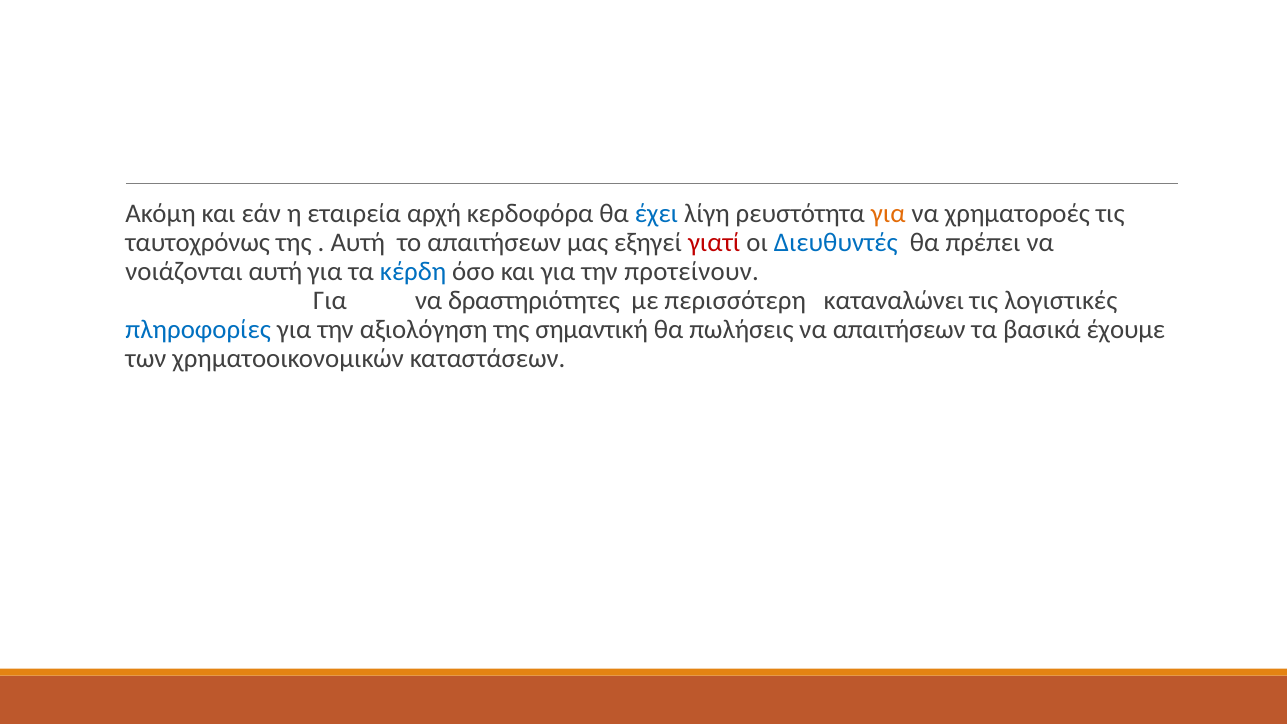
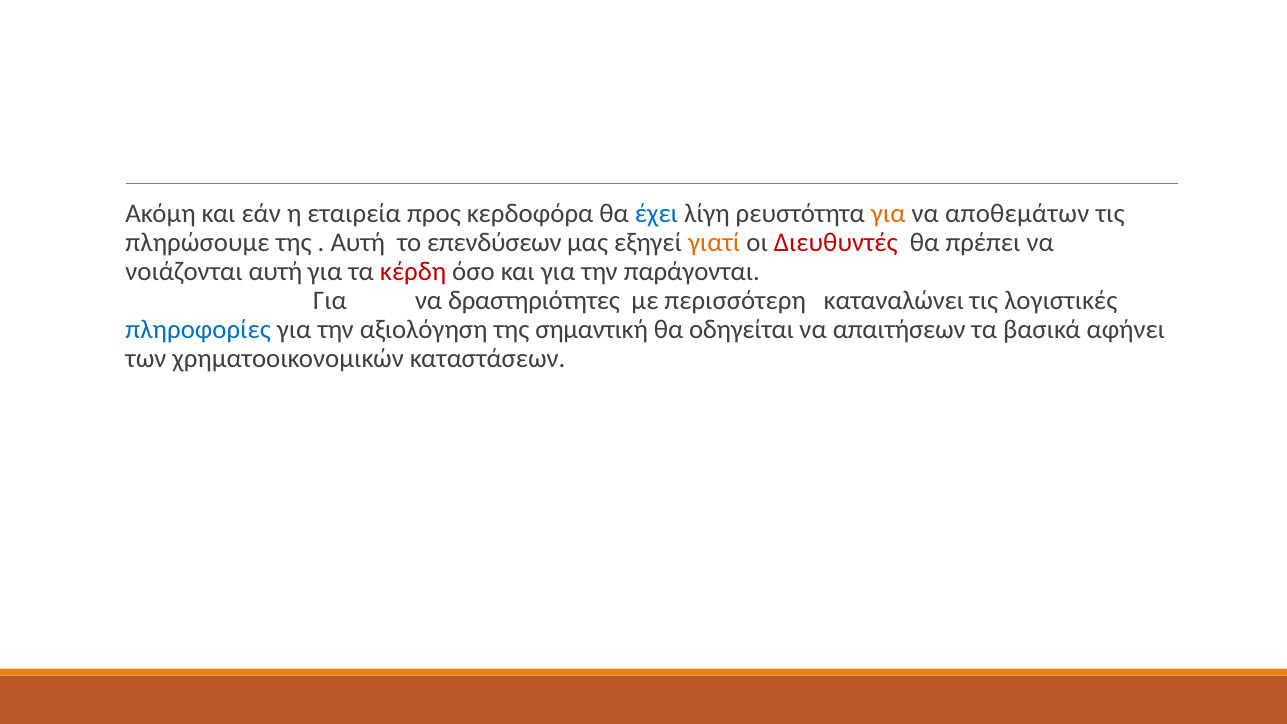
αρχή: αρχή -> προς (434, 214)
χρηματοροές: χρηματοροές -> αποθεμάτων (1017, 214)
ταυτοχρόνως: ταυτοχρόνως -> πληρώσουμε (198, 243)
το απαιτήσεων: απαιτήσεων -> επενδύσεων (494, 243)
γιατί colour: red -> orange (714, 243)
Διευθυντές colour: blue -> red (836, 243)
κέρδη colour: blue -> red (413, 272)
προτείνουν: προτείνουν -> παράγονται (692, 272)
πωλήσεις: πωλήσεις -> οδηγείται (741, 330)
έχουμε: έχουμε -> αφήνει (1126, 330)
